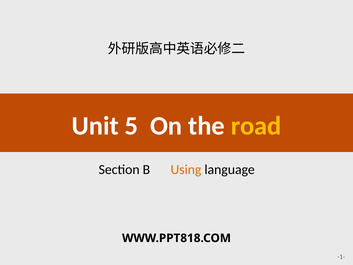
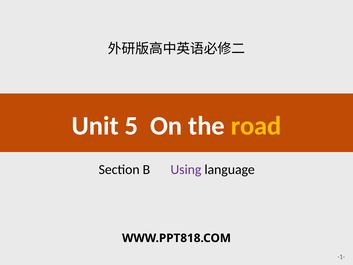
Using colour: orange -> purple (186, 169)
